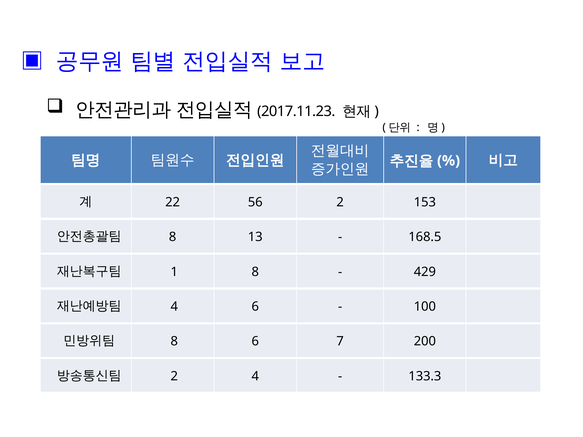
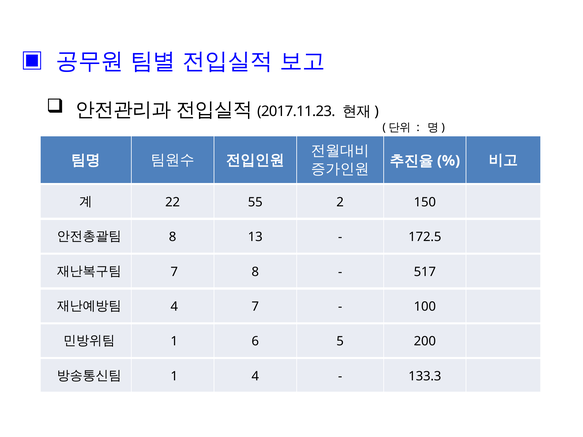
56: 56 -> 55 (255, 202)
153: 153 -> 150 (425, 202)
168.5: 168.5 -> 172.5 (425, 237)
1: 1 -> 7 (174, 272)
429: 429 -> 517 (425, 272)
4 6: 6 -> 7 (255, 307)
8: 8 -> 1 (174, 342)
7: 7 -> 5 (340, 342)
2: 2 -> 1 (174, 376)
